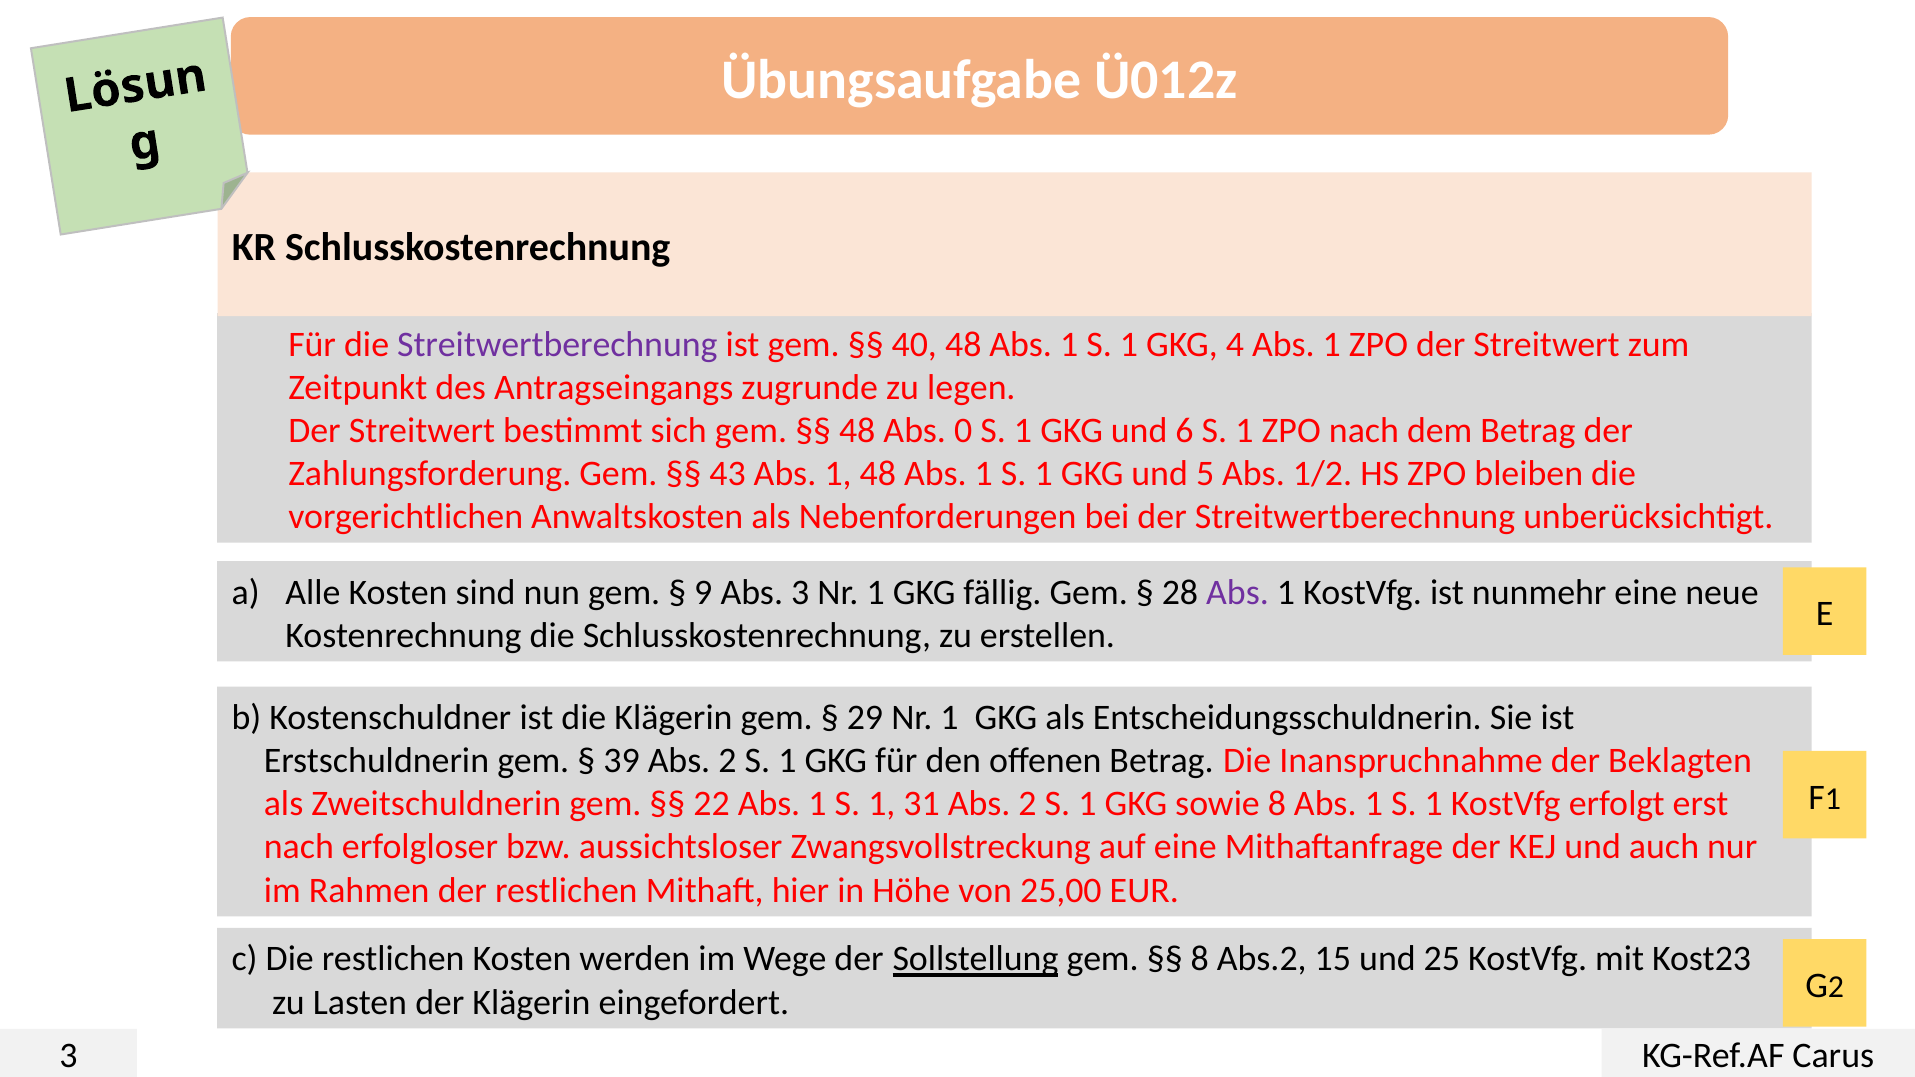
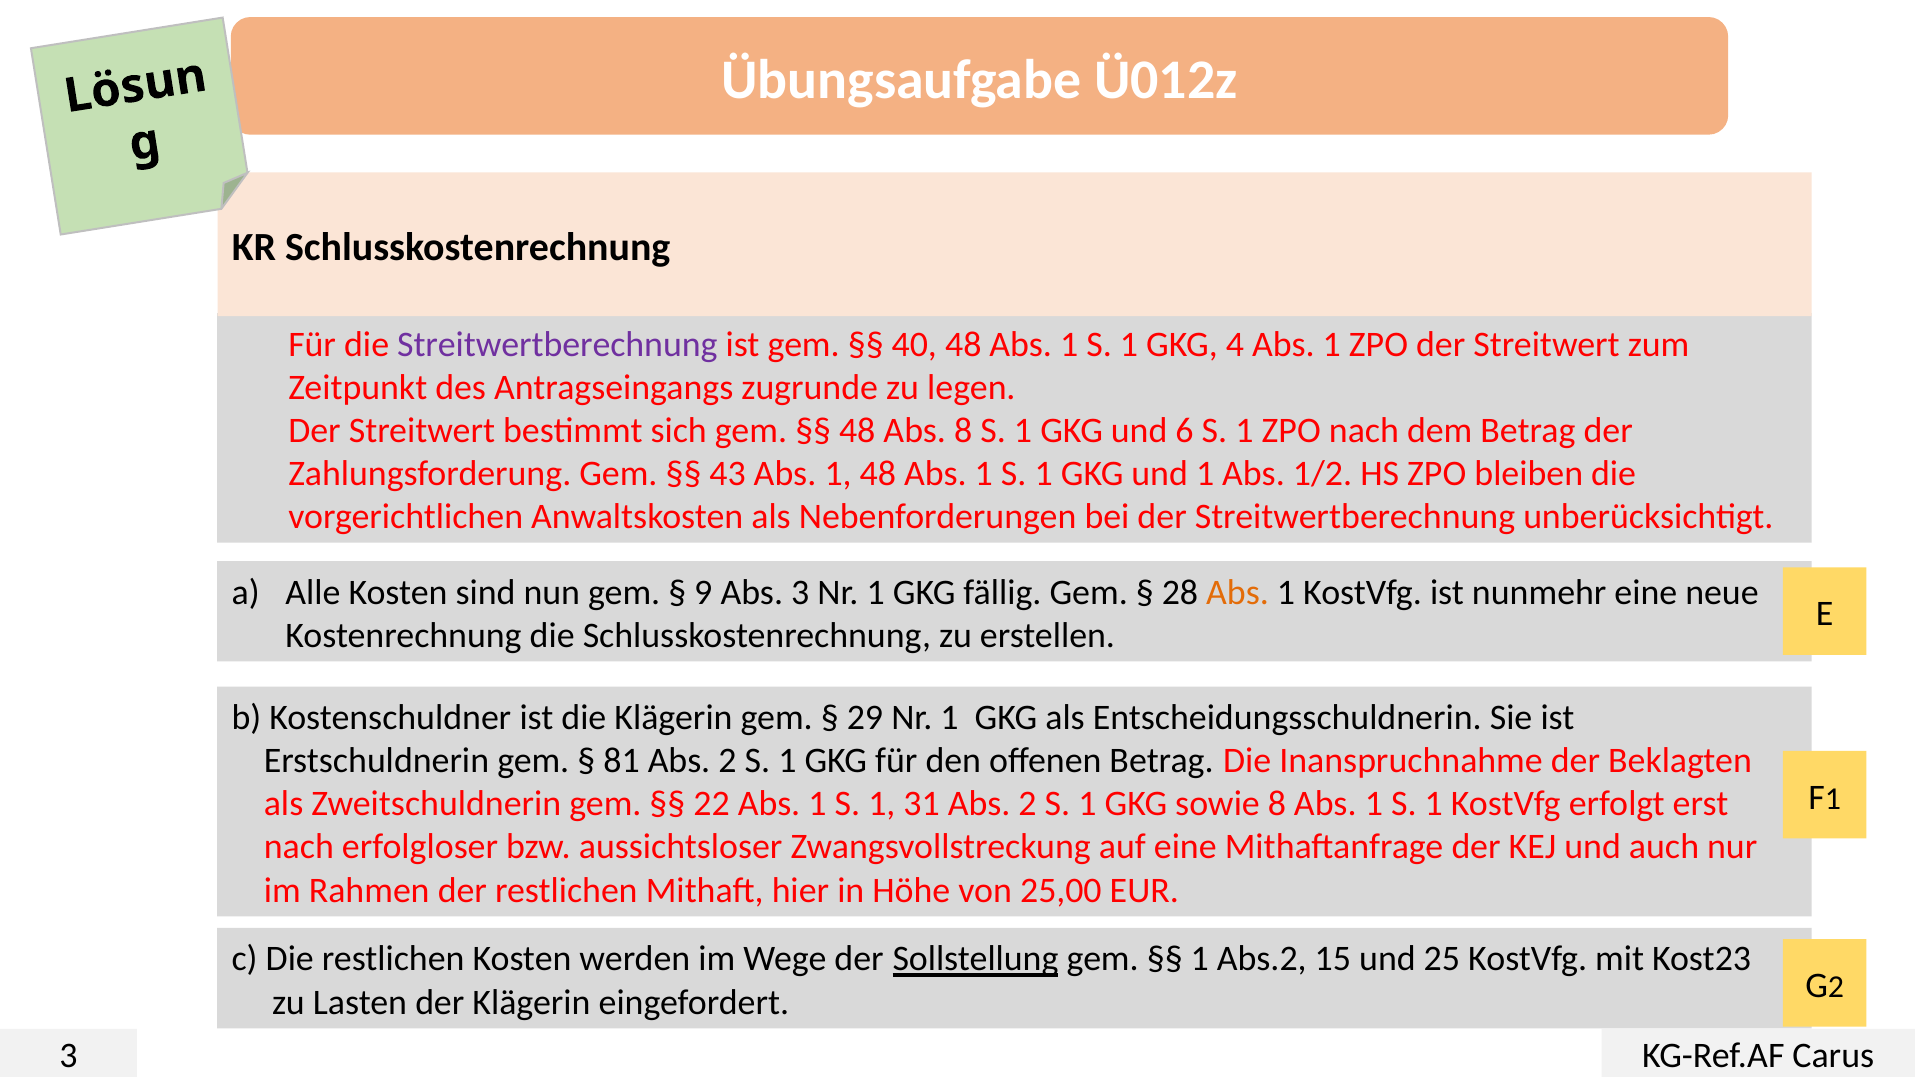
Abs 0: 0 -> 8 (963, 430)
und 5: 5 -> 1 (1205, 474)
Abs colour: purple -> orange (1238, 592)
39: 39 -> 81 (622, 761)
8: 8 -> 1 (1200, 959)
